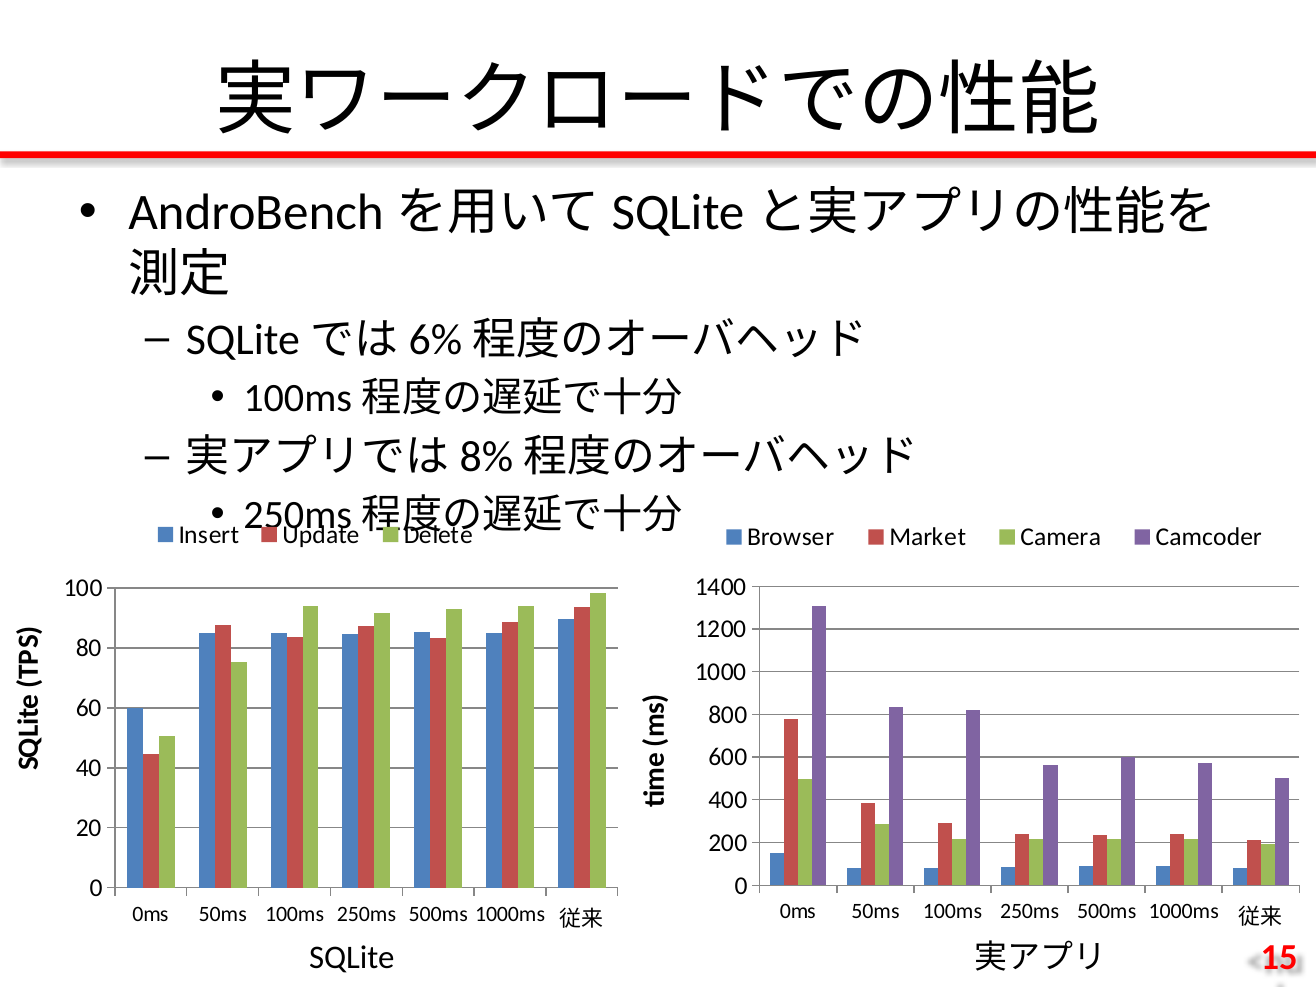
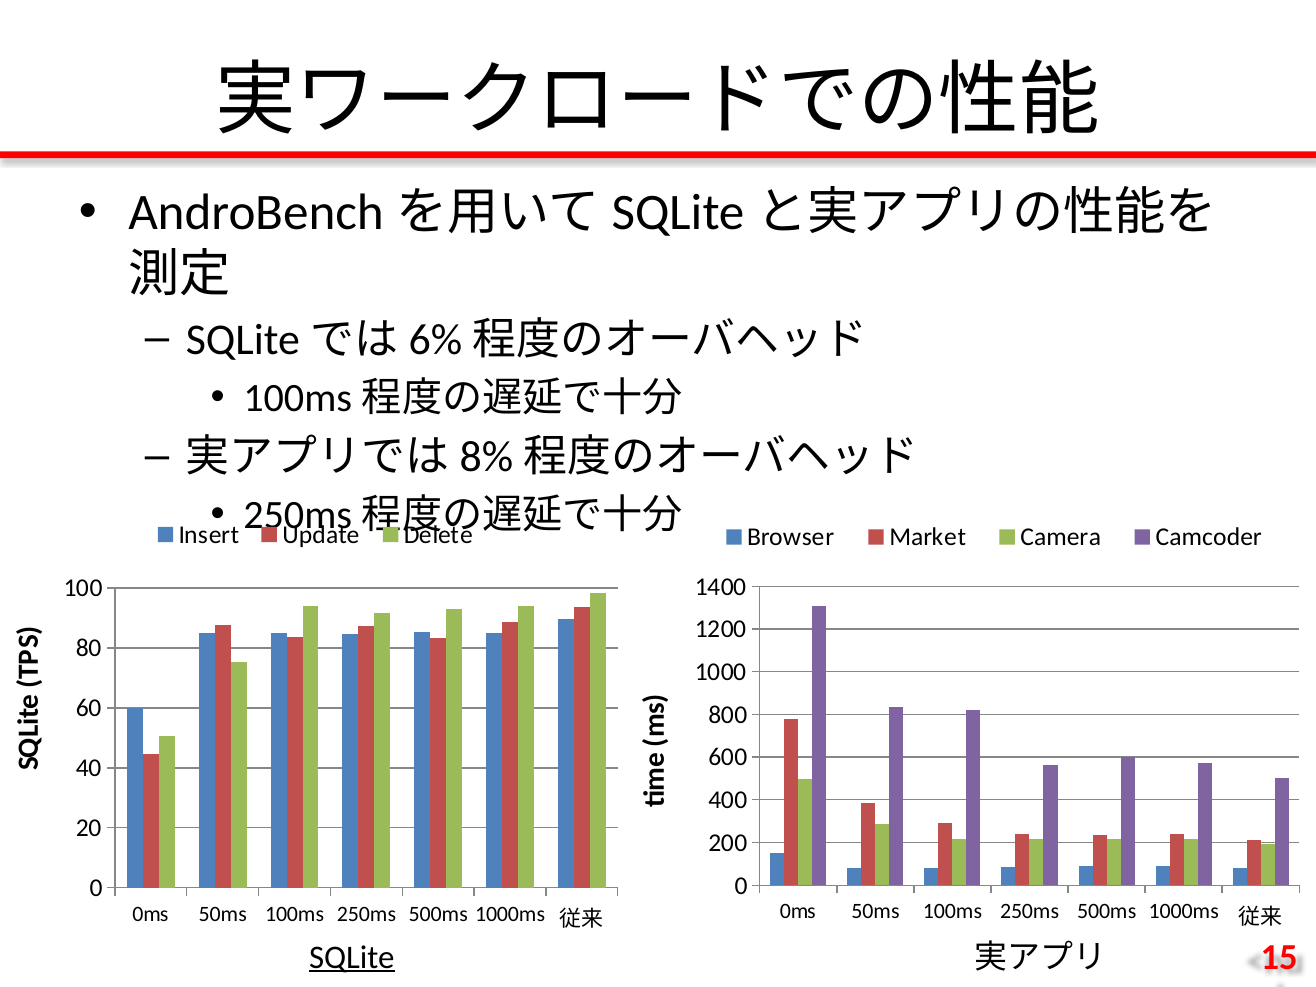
SQLite underline: none -> present (352, 957)
